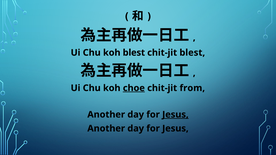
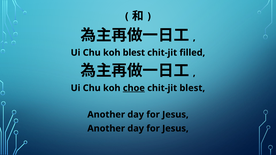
chit-jit blest: blest -> filled (192, 53)
chit-jit from: from -> blest (192, 88)
Jesus underline: present -> none (175, 115)
